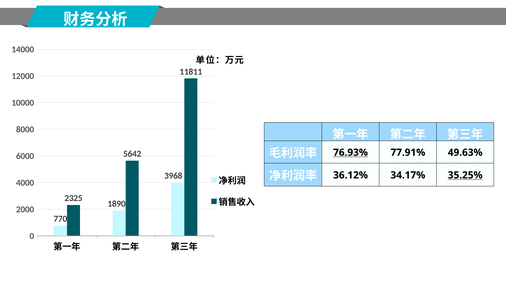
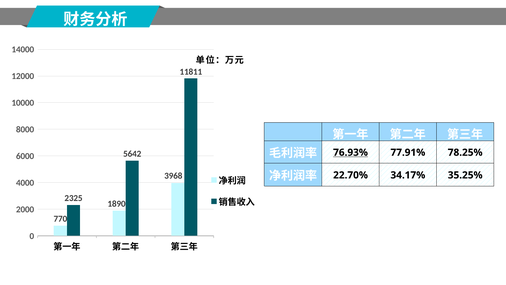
49.63%: 49.63% -> 78.25% (465, 152)
36.12%: 36.12% -> 22.70% (351, 175)
35.25% underline: present -> none (465, 175)
